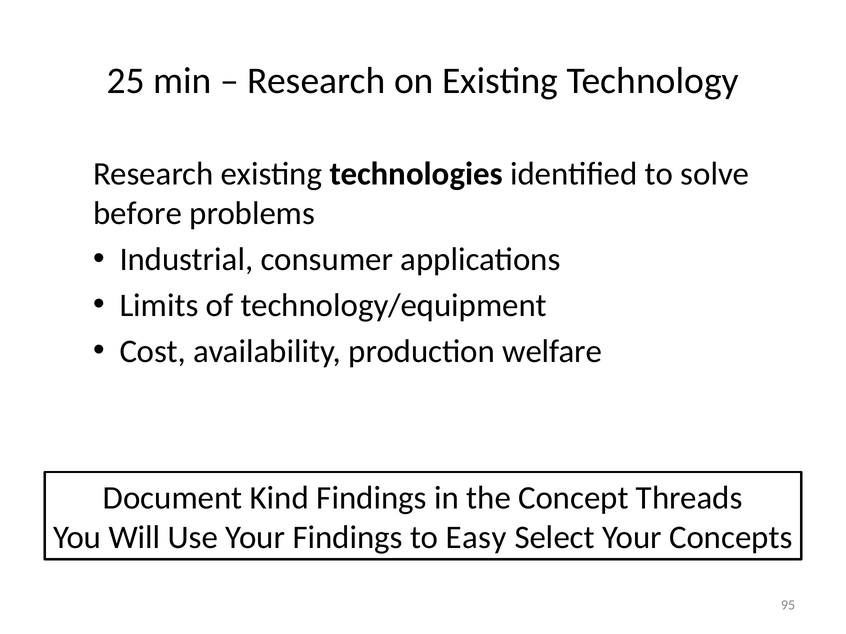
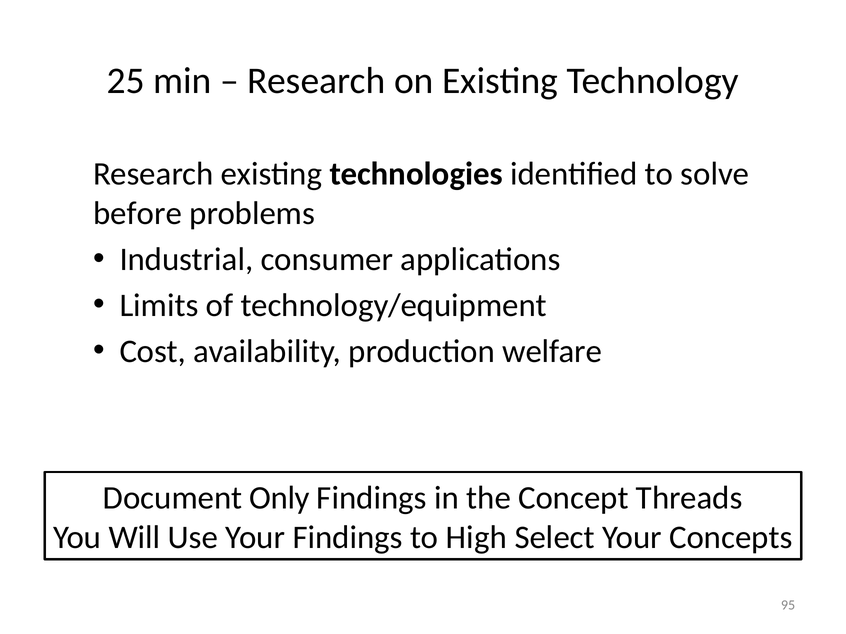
Kind: Kind -> Only (279, 499)
Easy: Easy -> High (476, 538)
